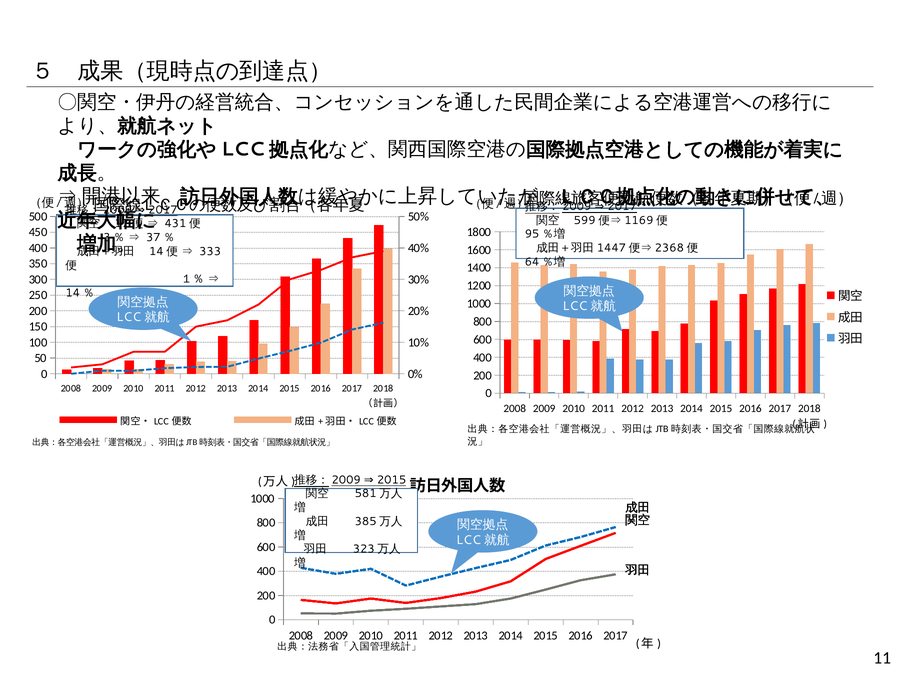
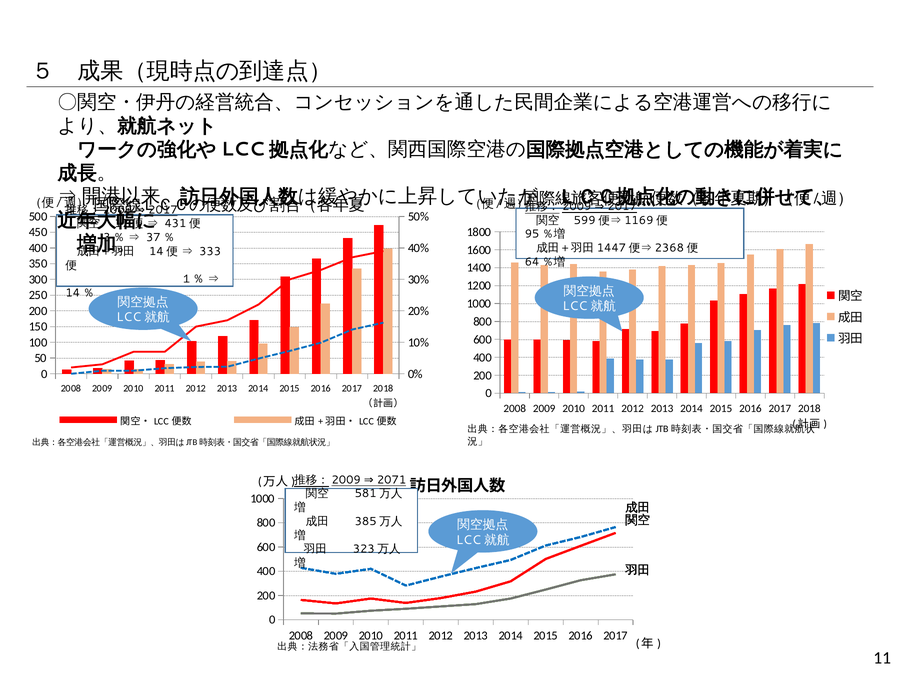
2015: 2015 -> 2071 (392, 480)
